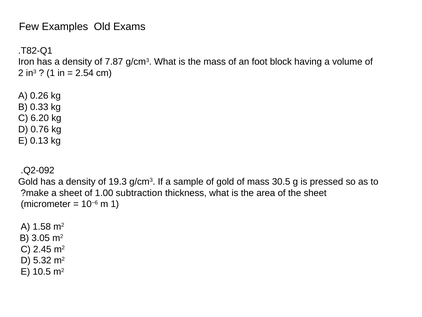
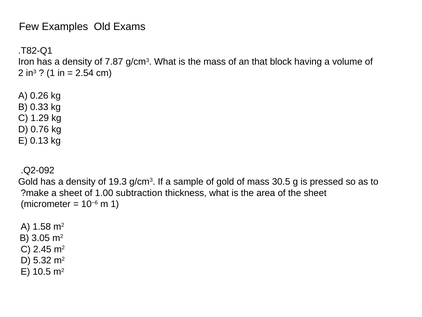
foot: foot -> that (260, 62)
6.20: 6.20 -> 1.29 (40, 118)
